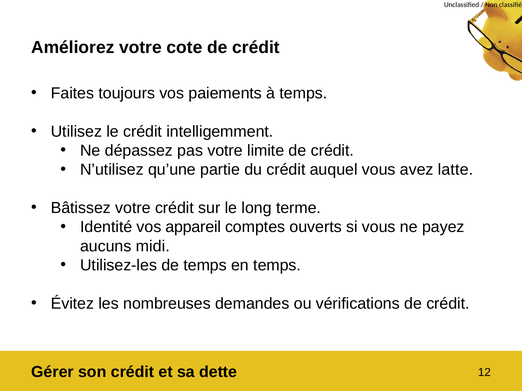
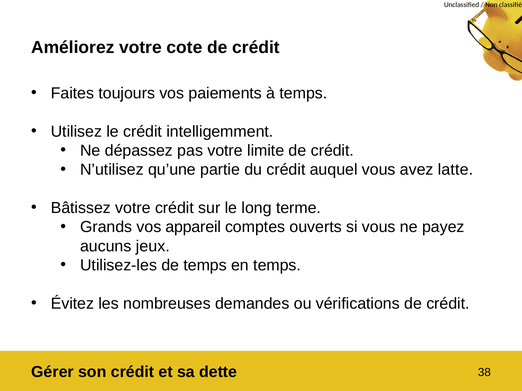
Identité: Identité -> Grands (106, 227)
midi: midi -> jeux (153, 246)
12: 12 -> 38 (484, 373)
